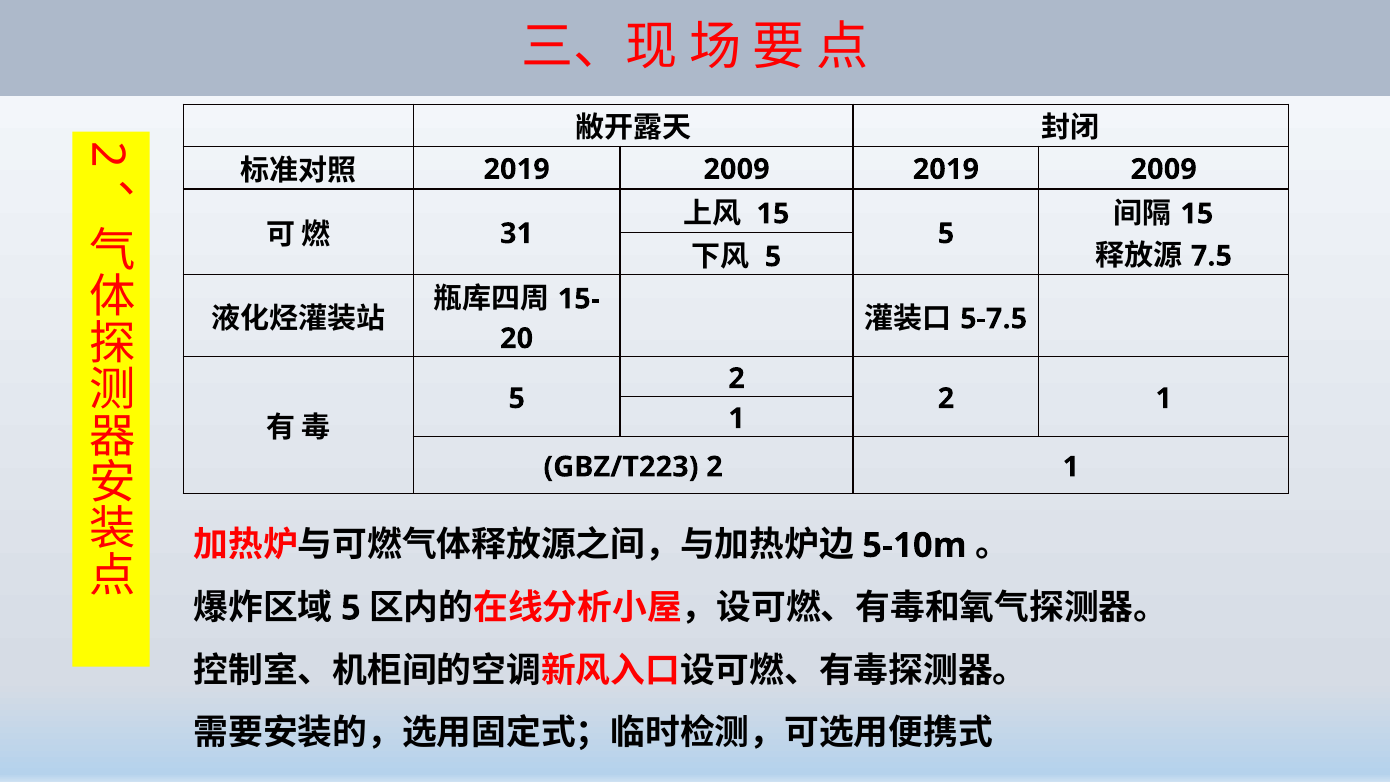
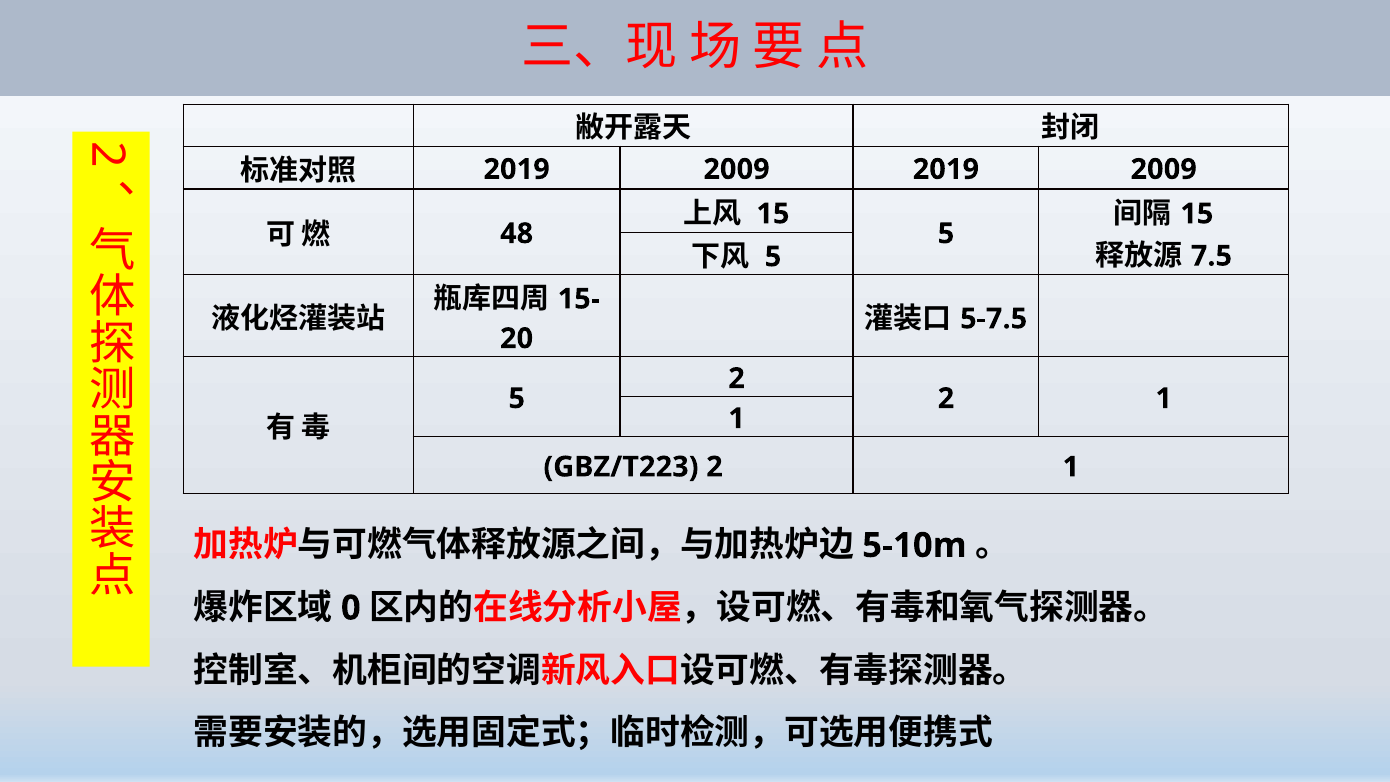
31: 31 -> 48 (517, 234)
5: 5 -> 0 (351, 608)
